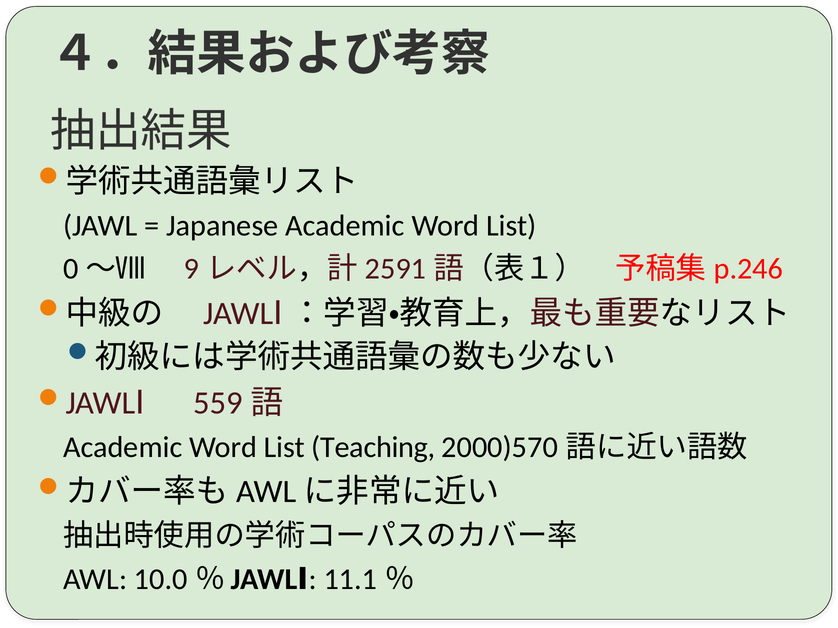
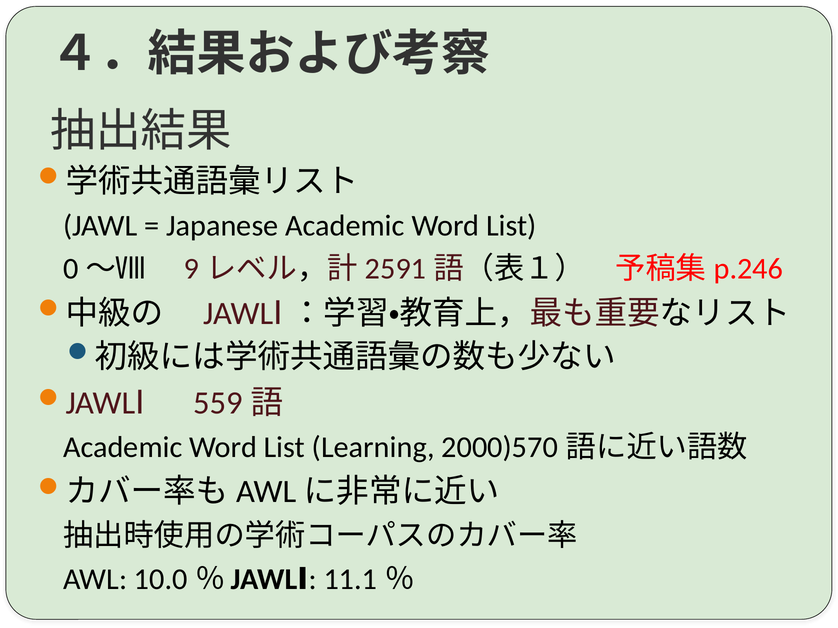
Teaching: Teaching -> Learning (373, 447)
